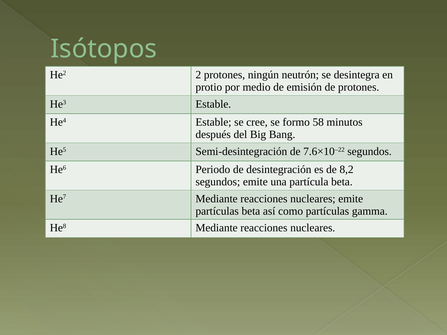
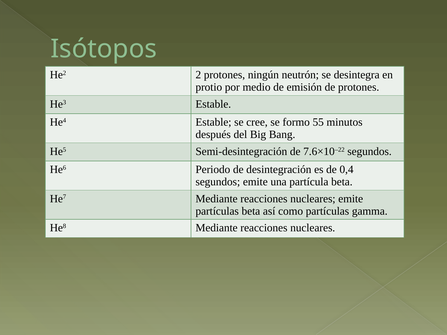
58: 58 -> 55 (318, 122)
8,2: 8,2 -> 0,4 (347, 170)
